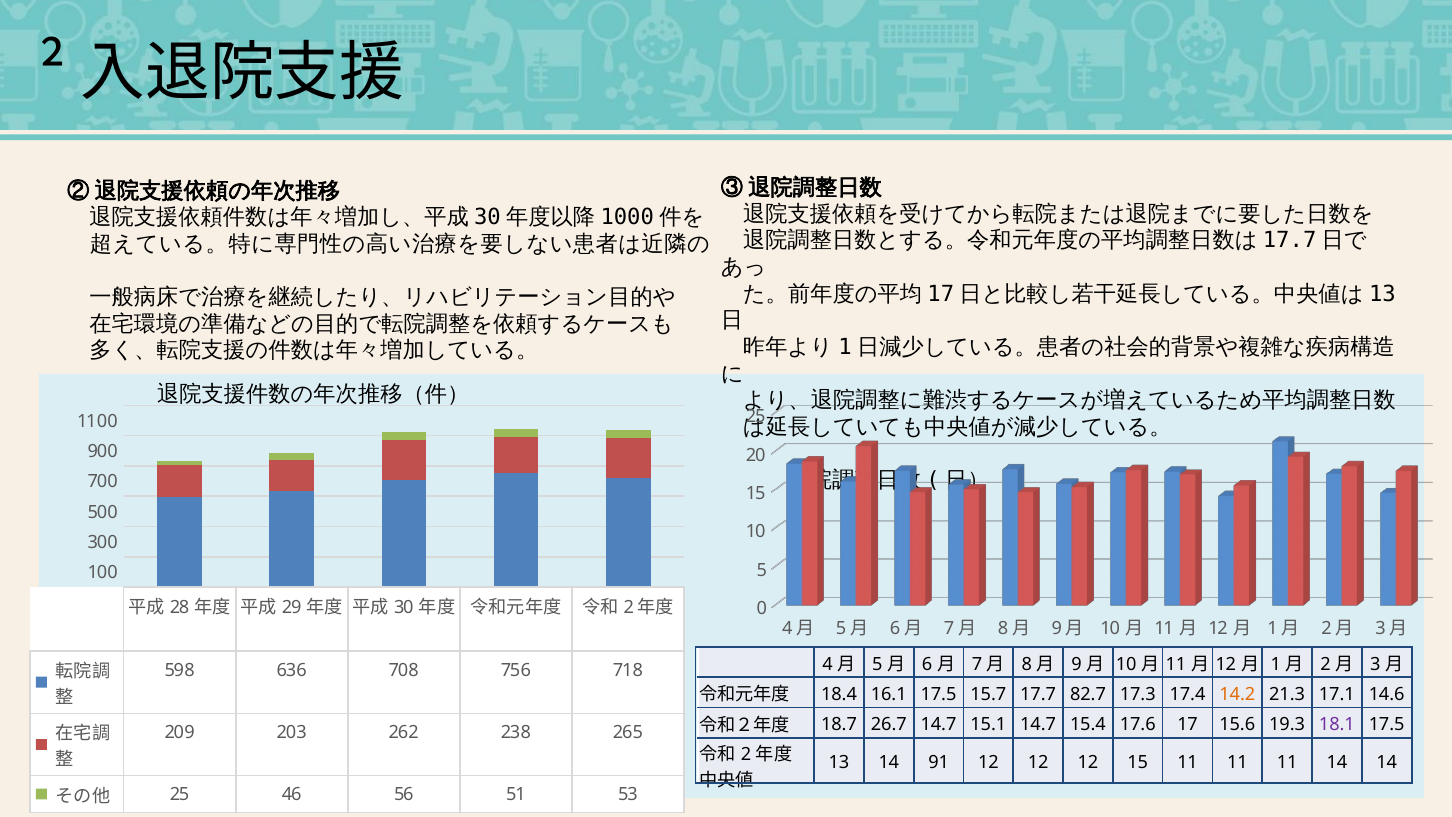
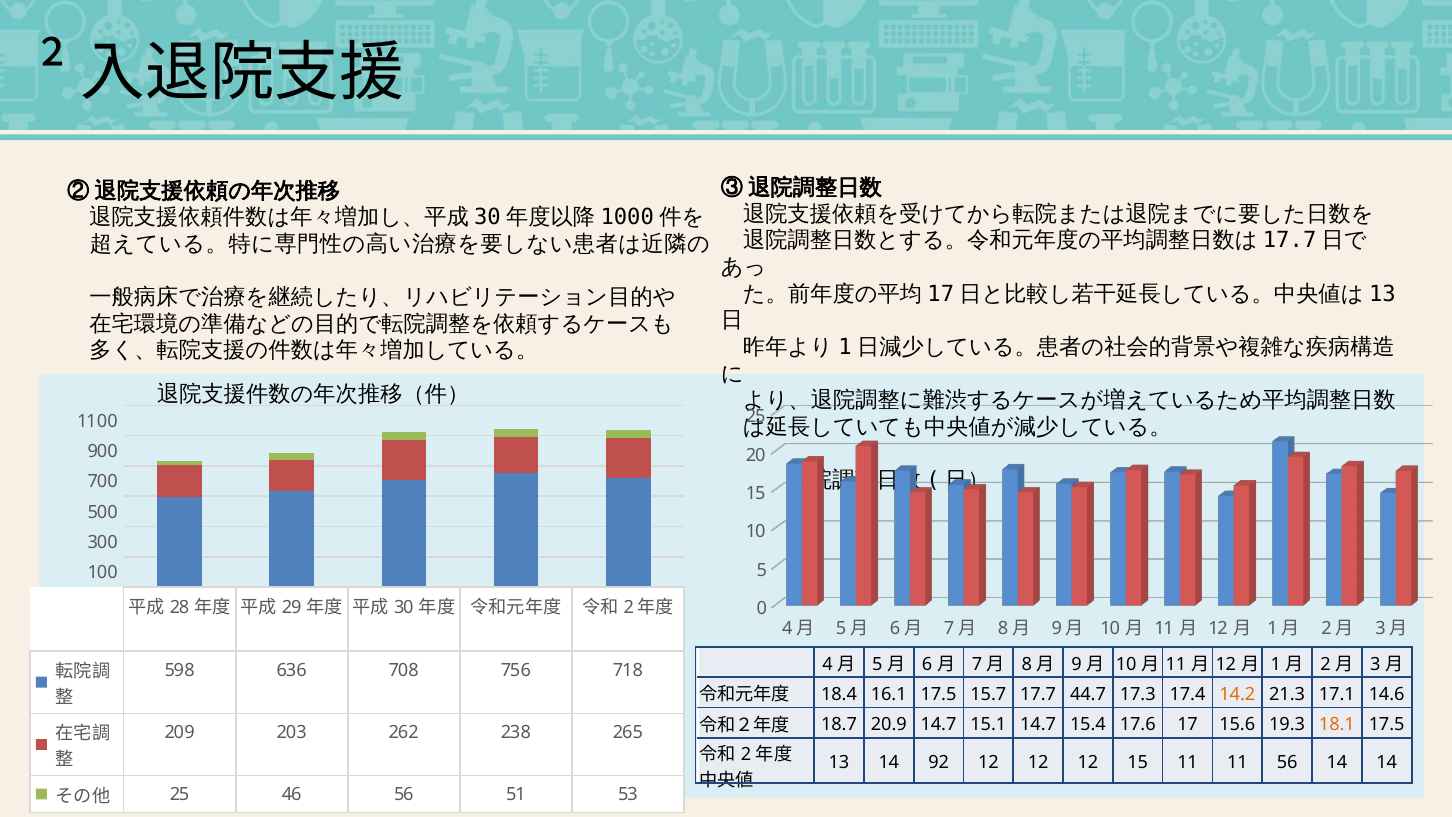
82.7: 82.7 -> 44.7 (1088, 694)
26.7: 26.7 -> 20.9 (889, 724)
18.1 colour: purple -> orange (1337, 724)
91: 91 -> 92 (939, 762)
11 11 11: 11 -> 56 (1287, 762)
